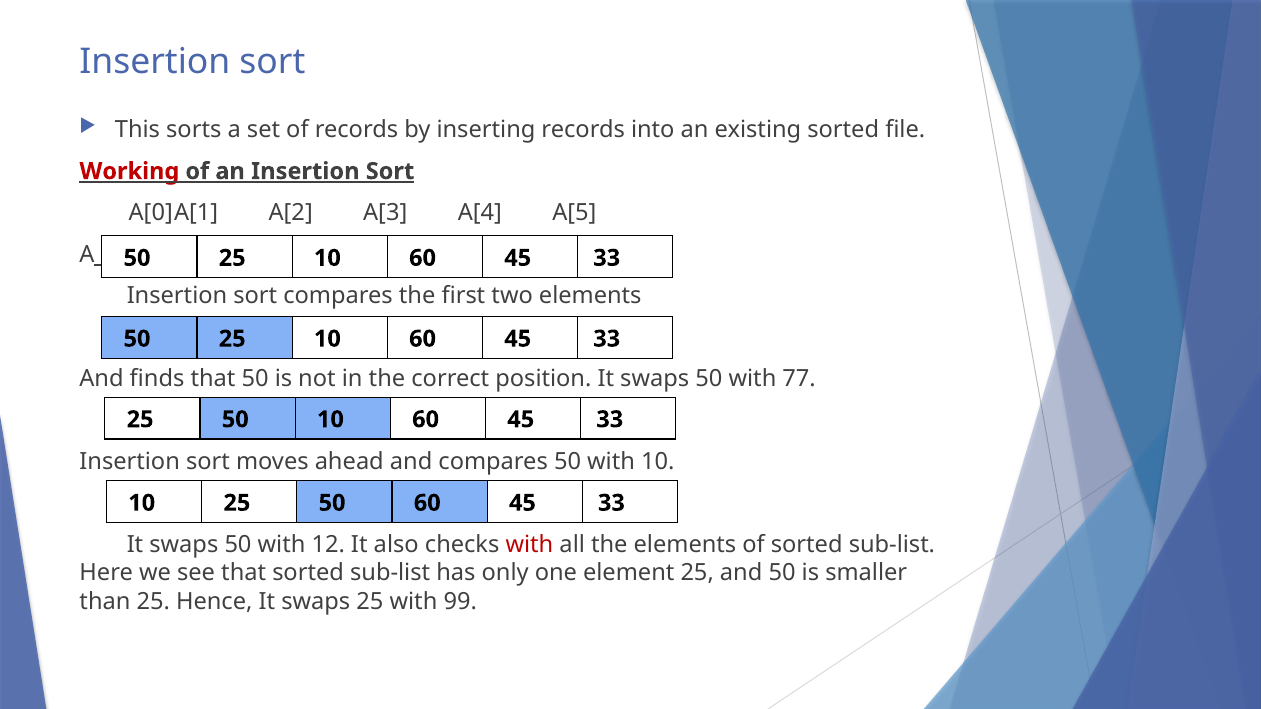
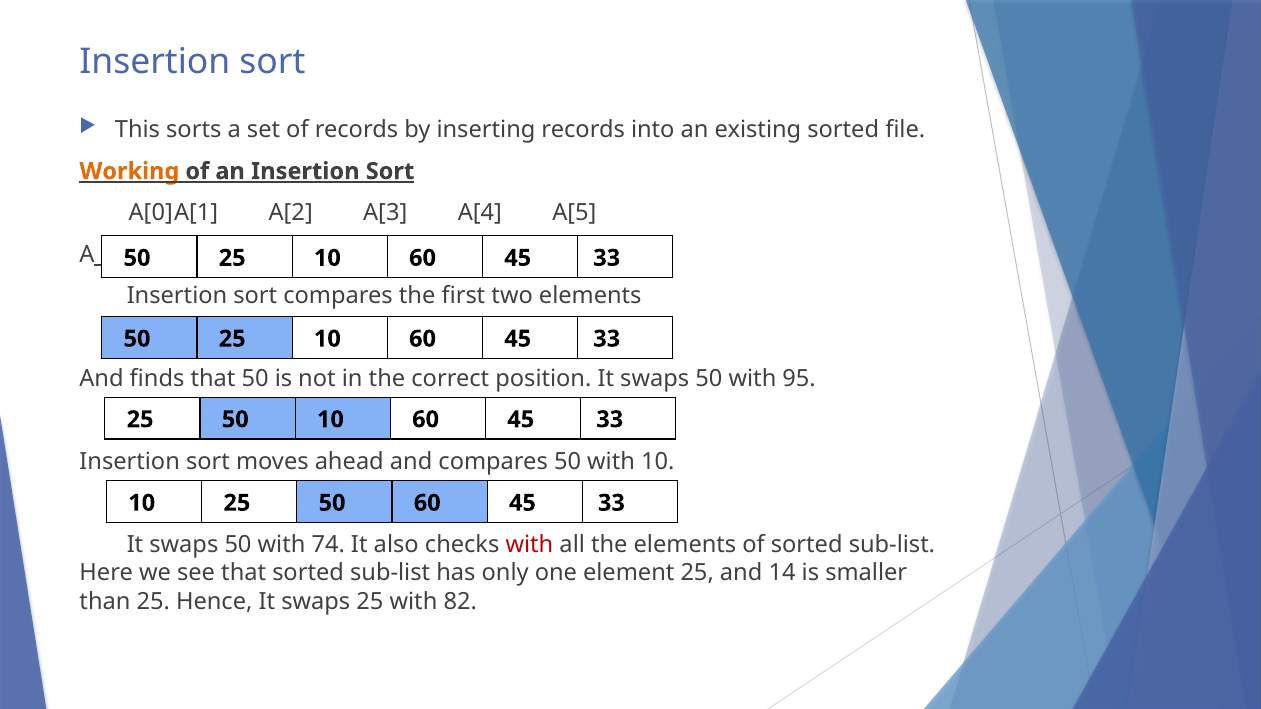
Working colour: red -> orange (129, 171)
77: 77 -> 95 (799, 379)
12: 12 -> 74 (328, 545)
and 50: 50 -> 14 (782, 573)
99: 99 -> 82 (460, 602)
